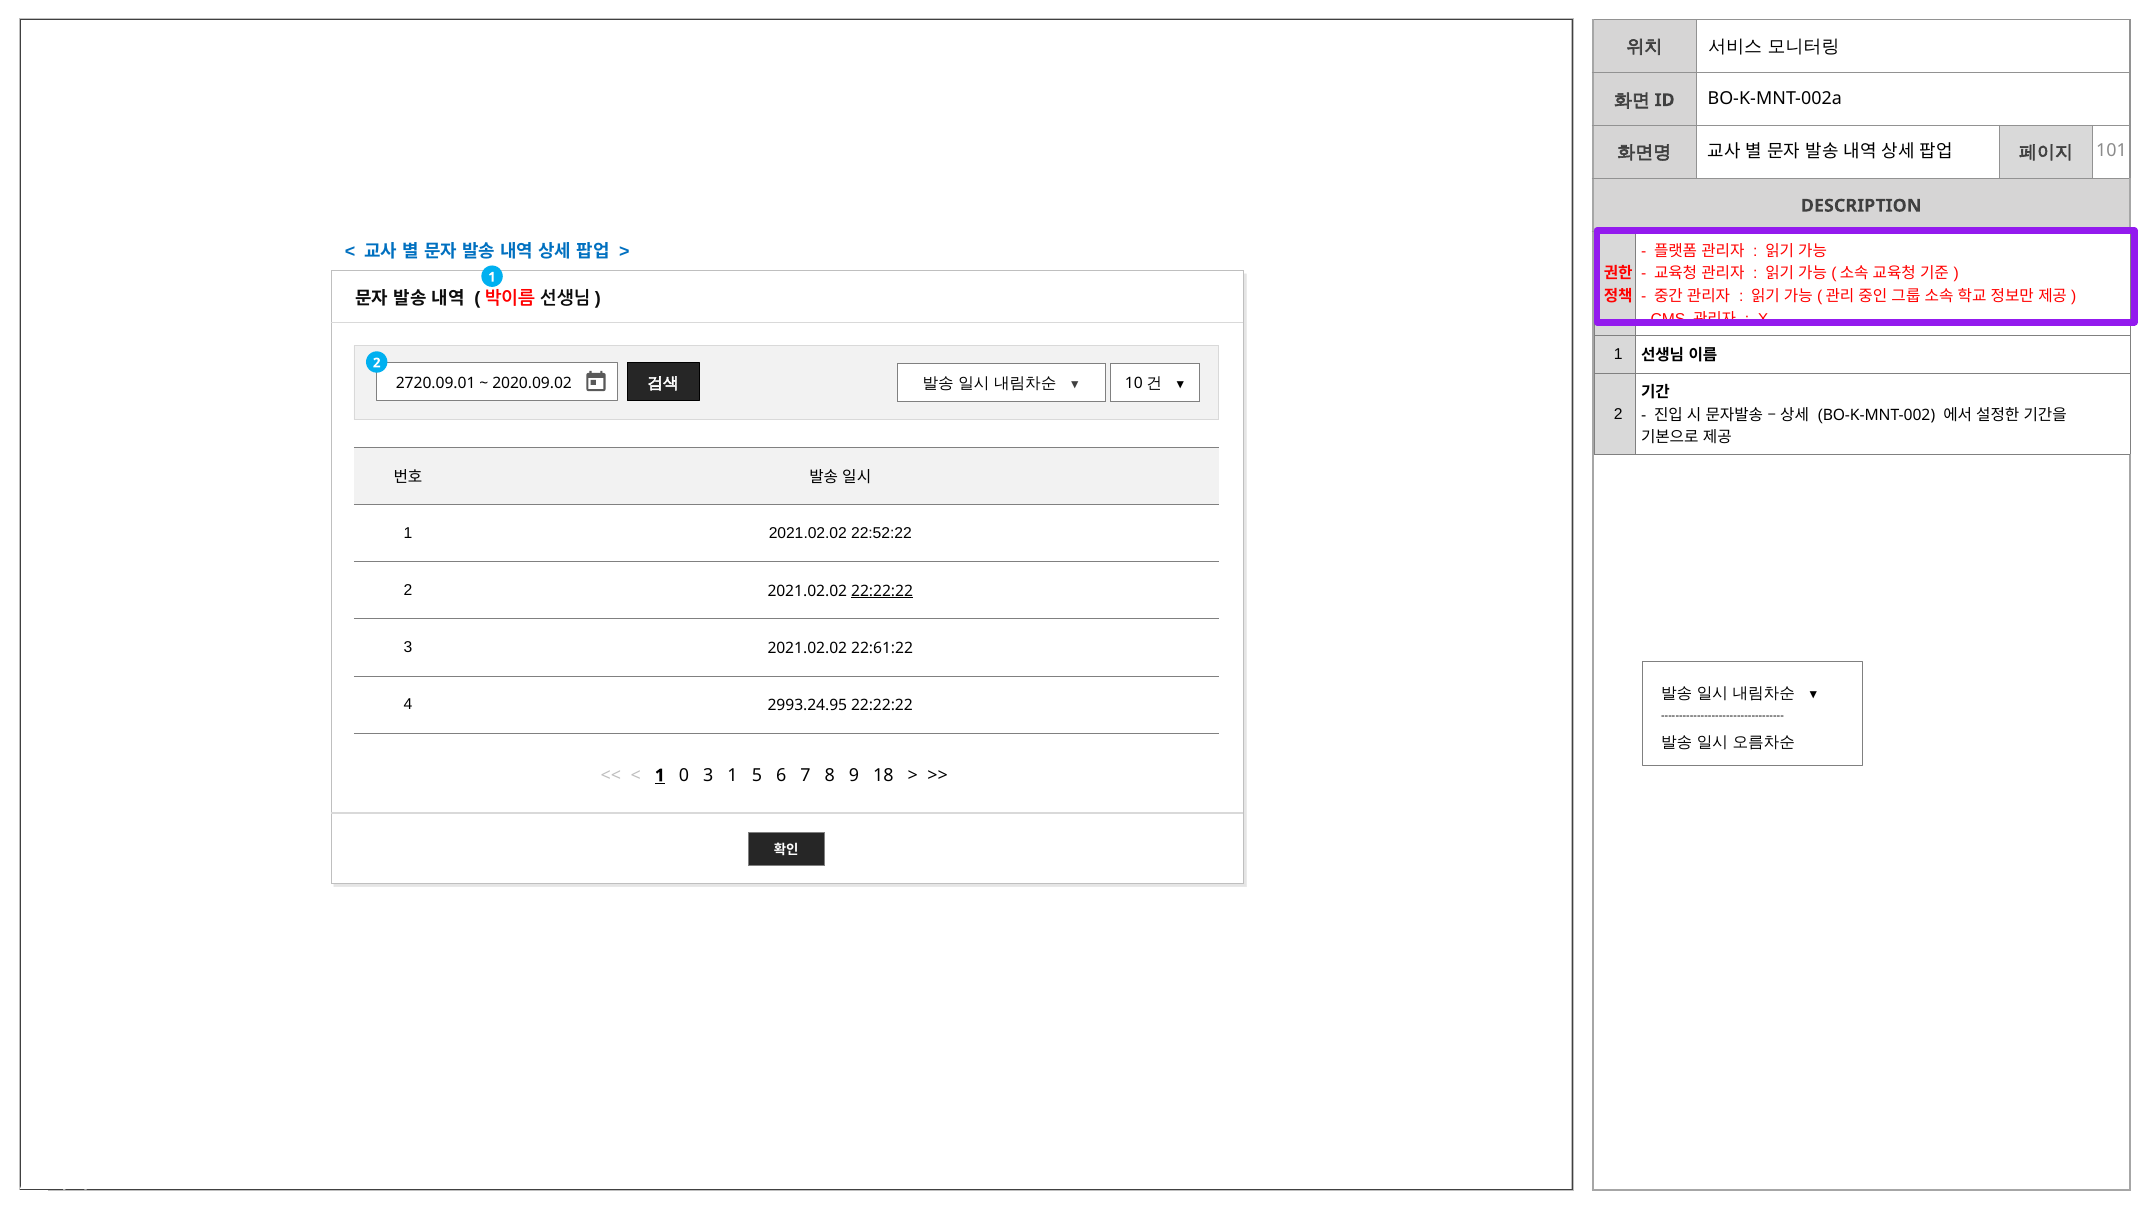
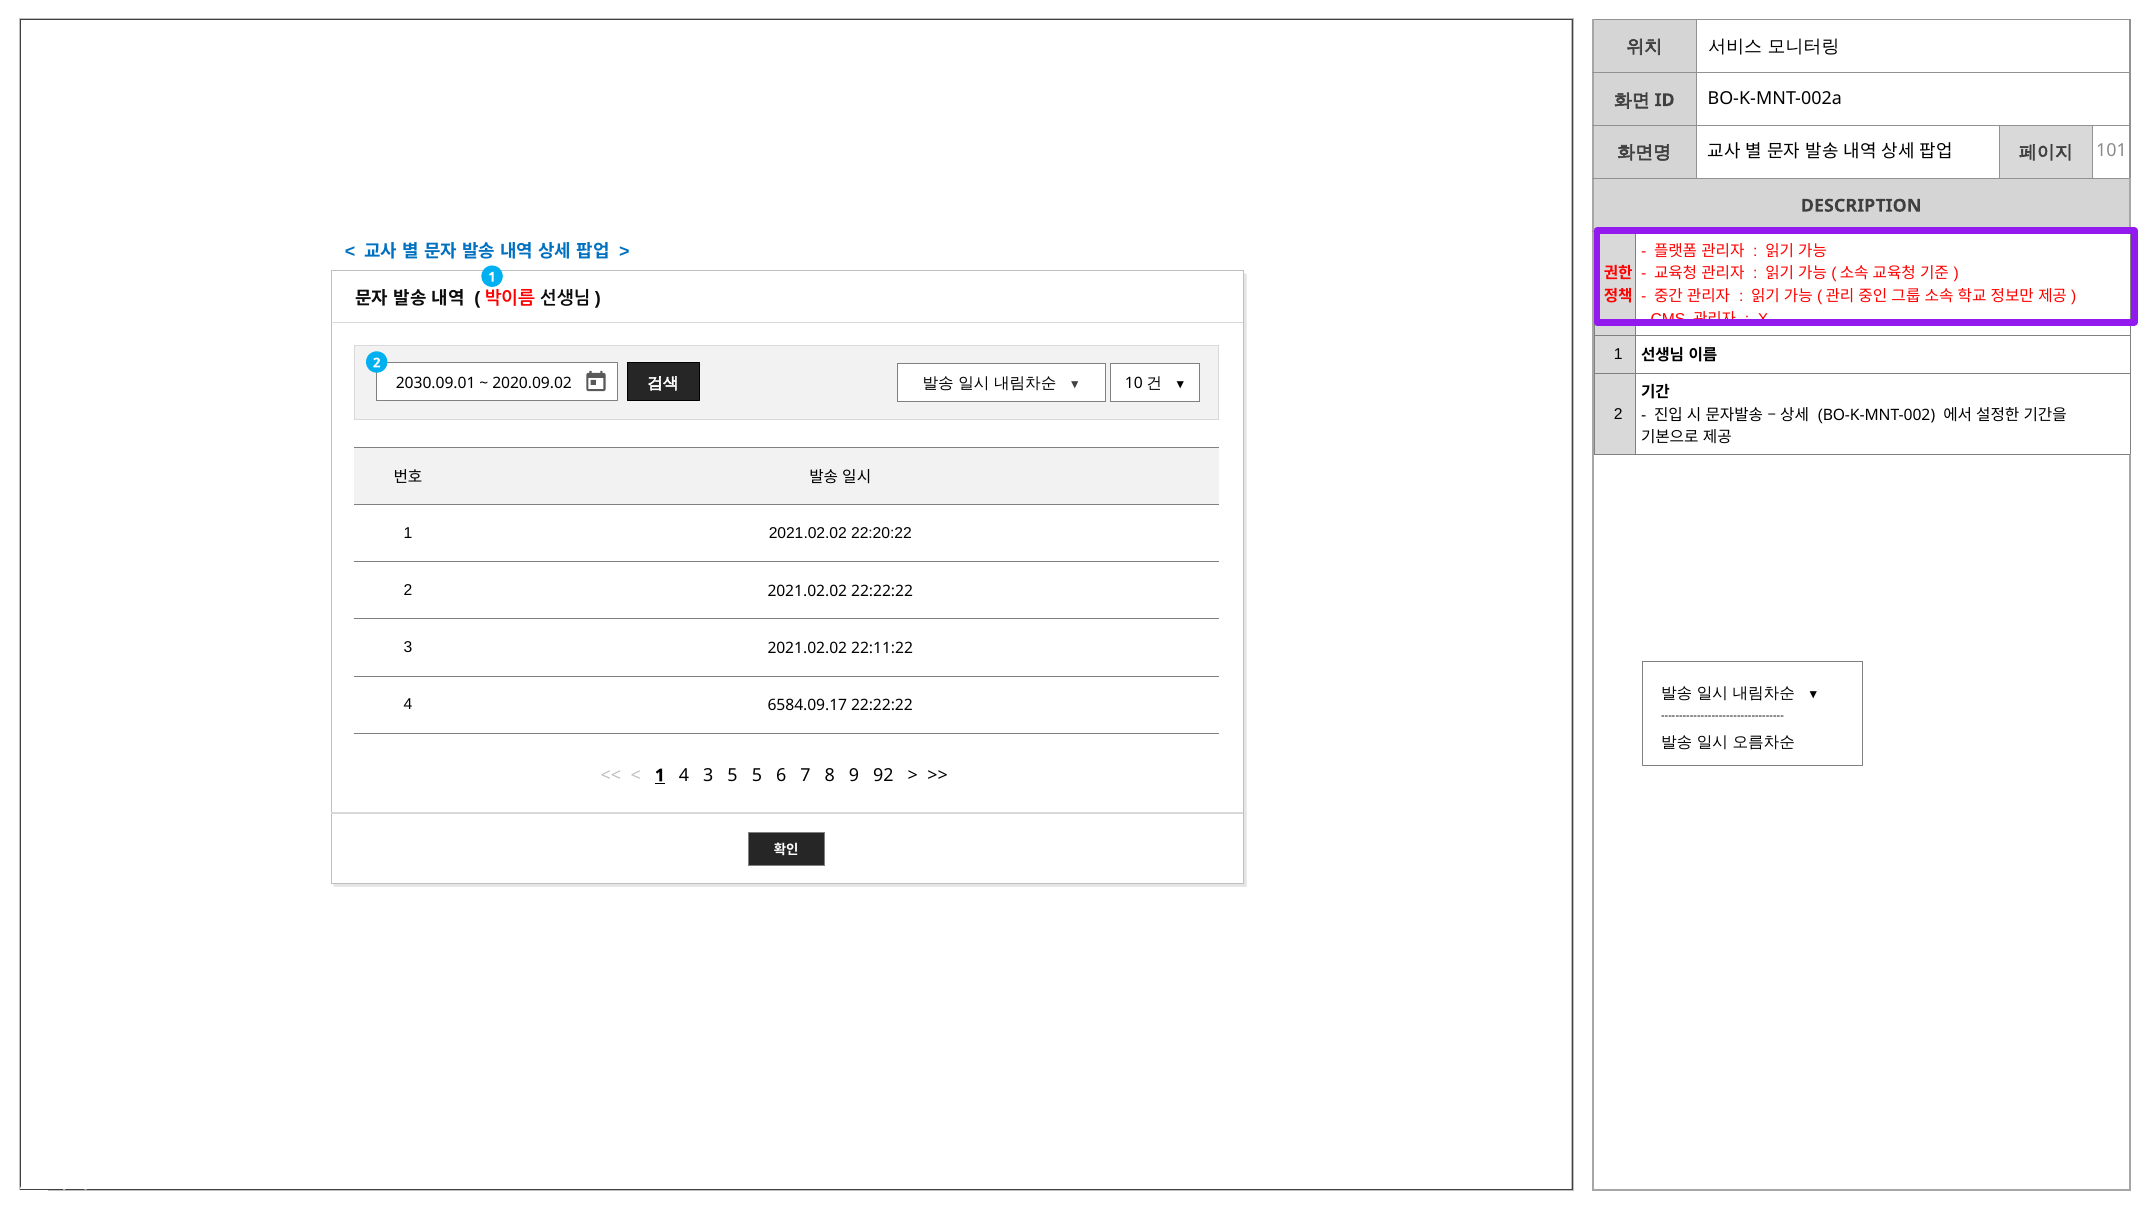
2720.09.01: 2720.09.01 -> 2030.09.01 (436, 383)
22:52:22: 22:52:22 -> 22:20:22 (881, 533)
22:22:22 underline: present -> none (882, 591)
22:61:22: 22:61:22 -> 22:11:22 (882, 648)
2993.24.95: 2993.24.95 -> 6584.09.17 (807, 705)
1 0: 0 -> 4 (684, 776)
3 1: 1 -> 5 (733, 776)
18: 18 -> 92 (883, 776)
